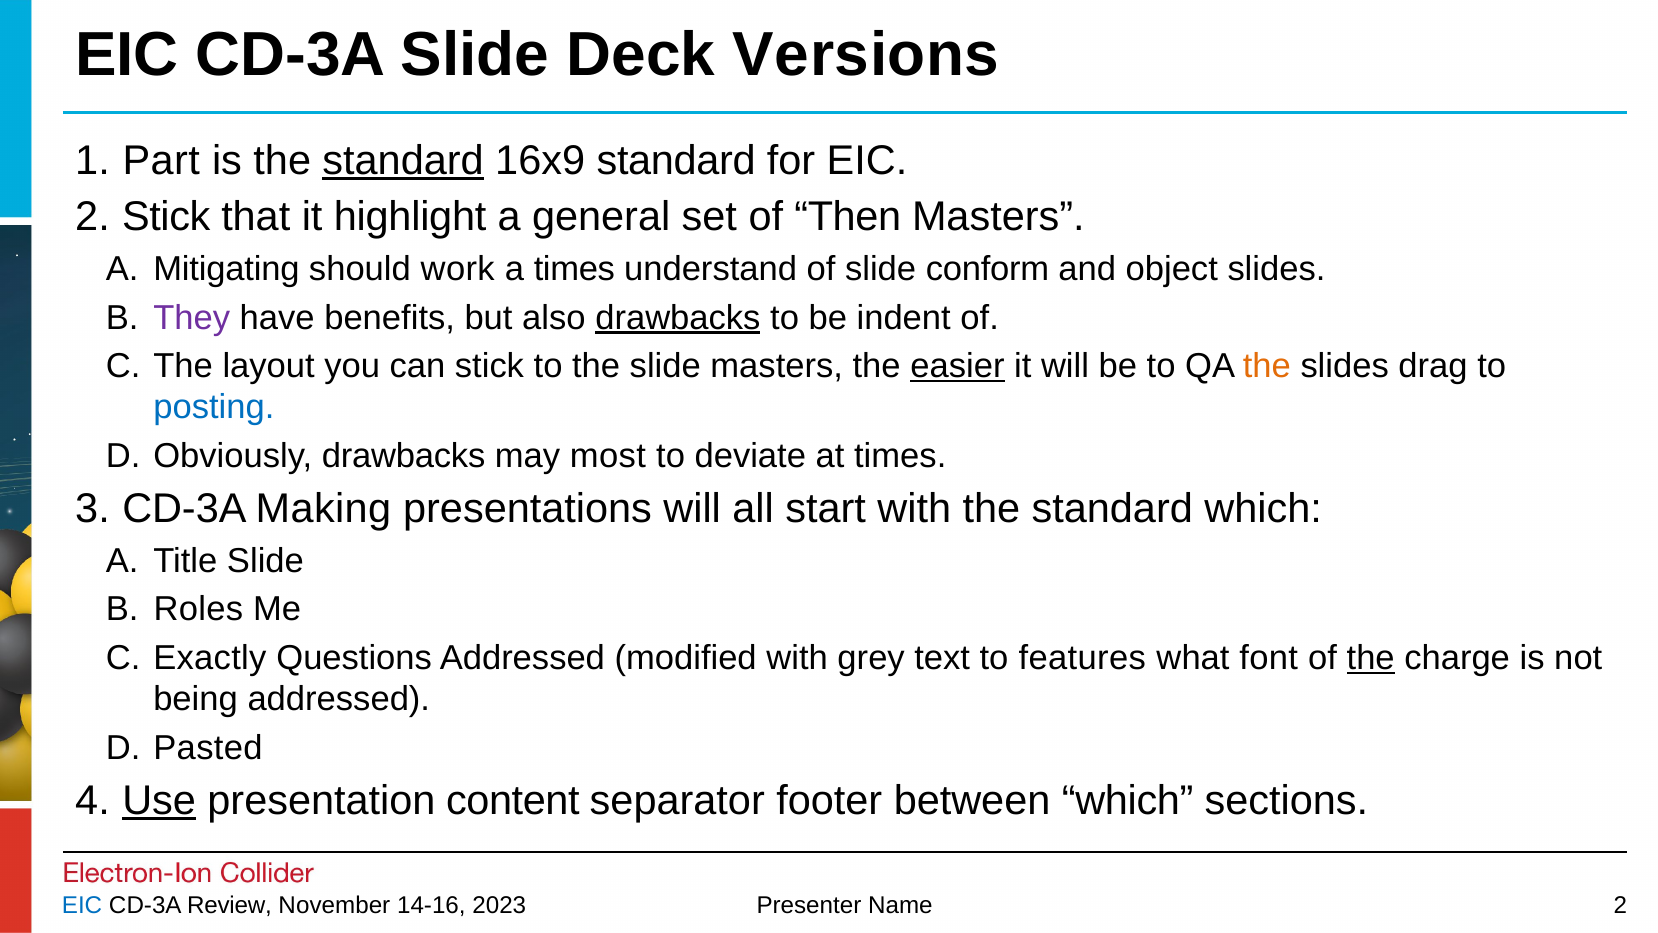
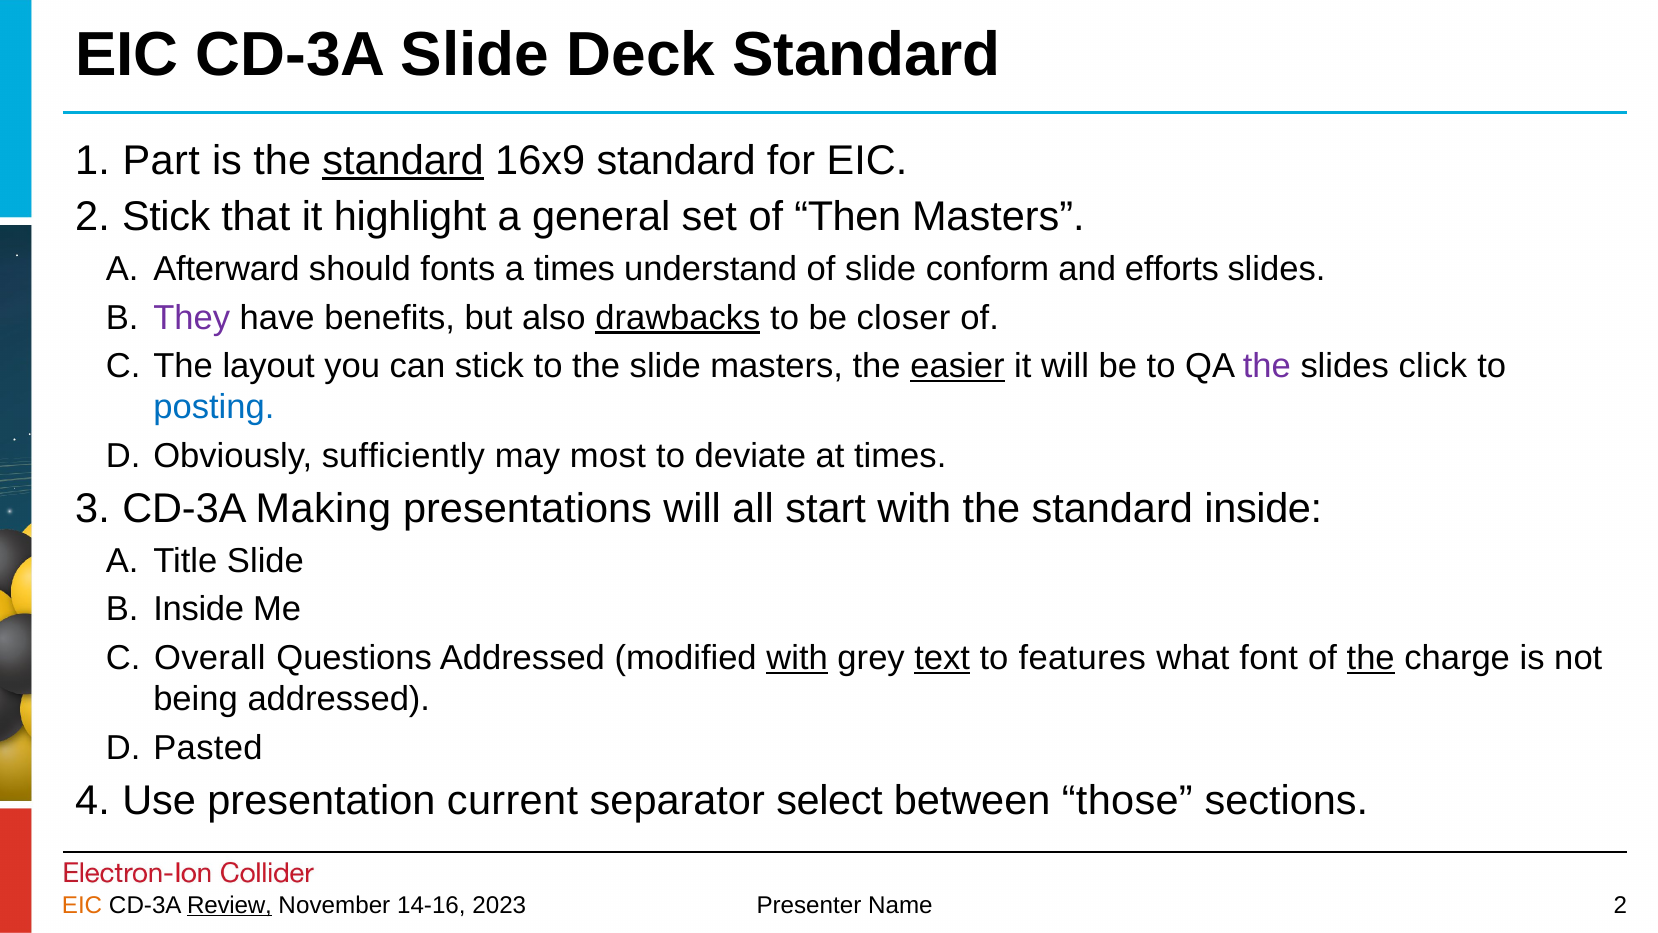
Deck Versions: Versions -> Standard (867, 55)
Mitigating: Mitigating -> Afterward (226, 269)
work: work -> fonts (458, 269)
object: object -> efforts (1172, 269)
indent: indent -> closer (904, 318)
the colour: orange -> purple (1267, 366)
drag: drag -> click (1433, 366)
Obviously drawbacks: drawbacks -> sufficiently (403, 456)
standard which: which -> inside (1263, 509)
Roles: Roles -> Inside (199, 609)
Exactly: Exactly -> Overall (210, 657)
with underline: none -> present (797, 657)
text underline: none -> present (942, 657)
Use underline: present -> none (159, 800)
content: content -> current (512, 800)
footer: footer -> select (829, 800)
between which: which -> those (1127, 800)
EIC colour: blue -> orange (82, 905)
Review underline: none -> present (229, 905)
